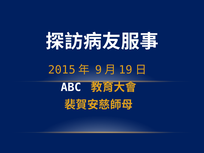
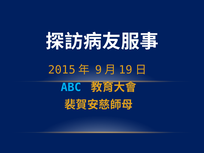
ABC colour: white -> light blue (71, 87)
